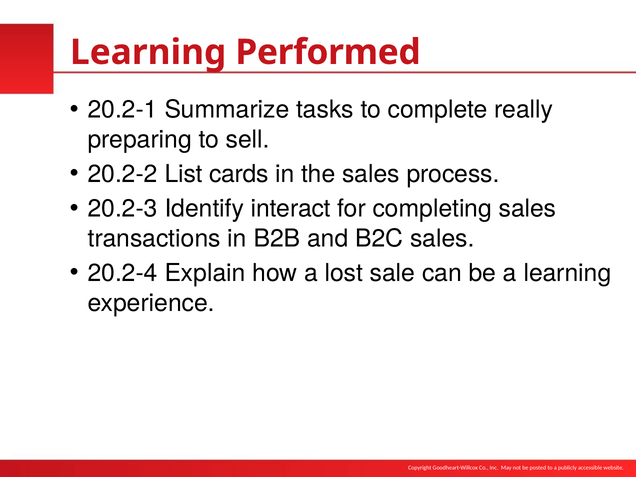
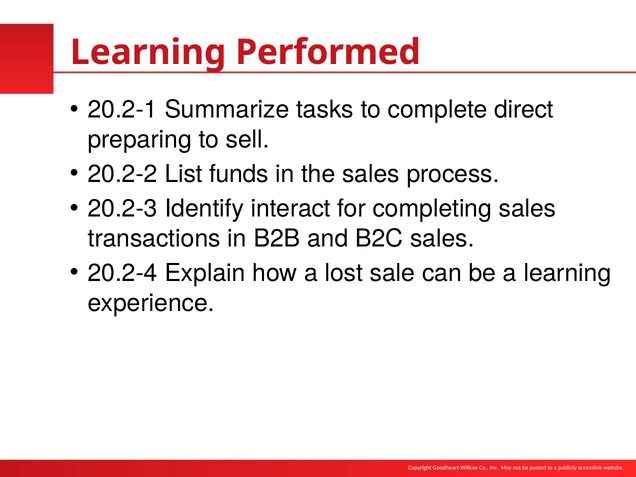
really: really -> direct (524, 110)
cards: cards -> funds (239, 174)
